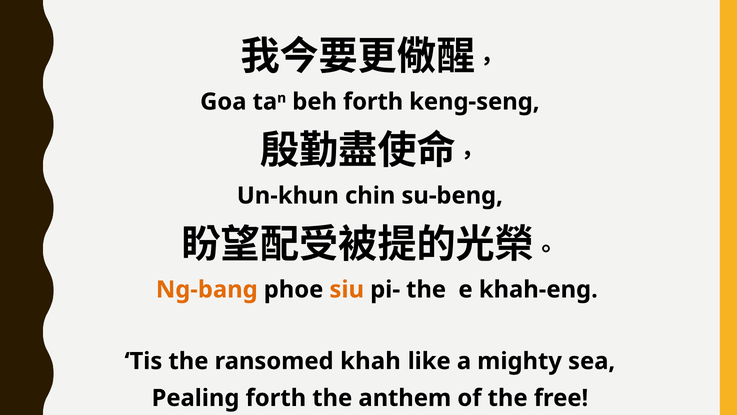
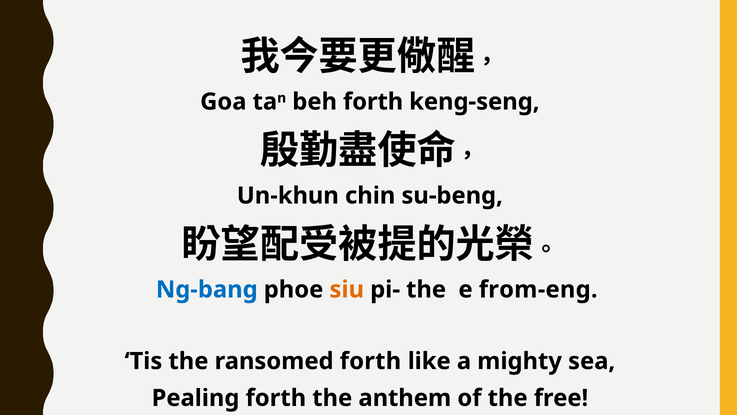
Ng-bang colour: orange -> blue (207, 289)
khah-eng: khah-eng -> from-eng (538, 289)
ransomed khah: khah -> forth (370, 361)
